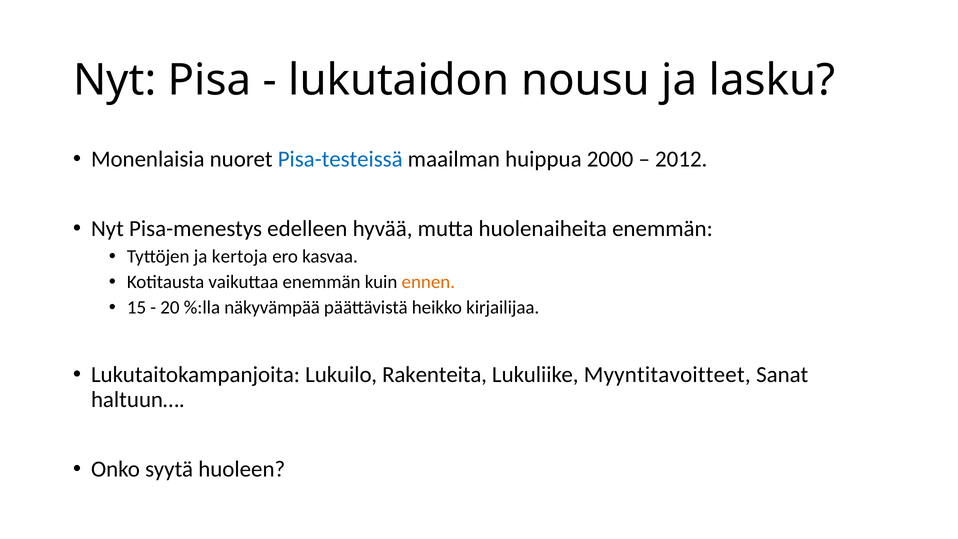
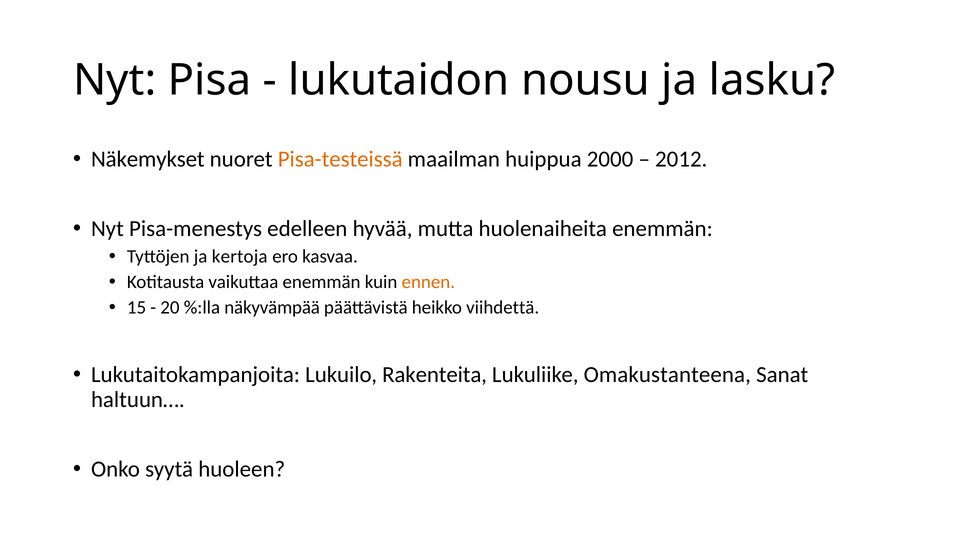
Monenlaisia: Monenlaisia -> Näkemykset (148, 159)
Pisa-testeissä colour: blue -> orange (340, 159)
kirjailijaa: kirjailijaa -> viihdettä (503, 307)
Myyntitavoitteet: Myyntitavoitteet -> Omakustanteena (667, 375)
